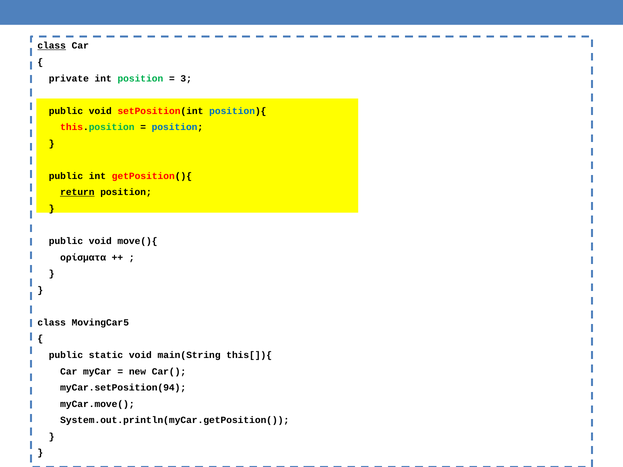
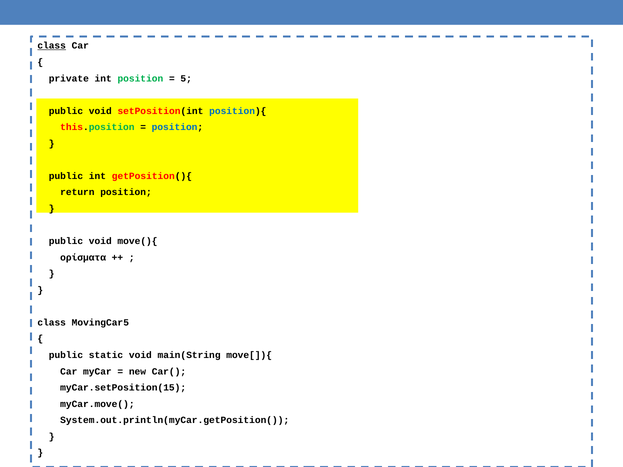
3: 3 -> 5 (186, 78)
return underline: present -> none (77, 192)
this[]){: this[]){ -> move[]){ (249, 355)
myCar.setPosition(94: myCar.setPosition(94 -> myCar.setPosition(15 (123, 388)
